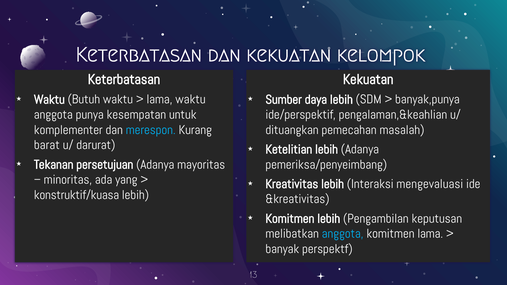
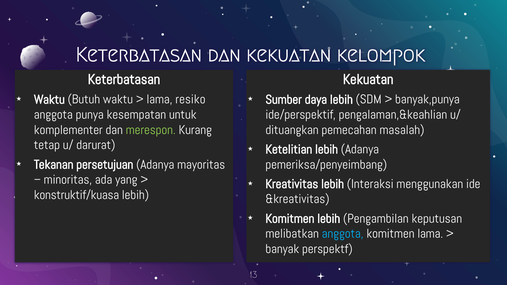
lama waktu: waktu -> resiko (190, 100)
merespon colour: light blue -> light green (151, 130)
barat: barat -> tetap (47, 145)
mengevaluasi: mengevaluasi -> menggunakan (430, 184)
